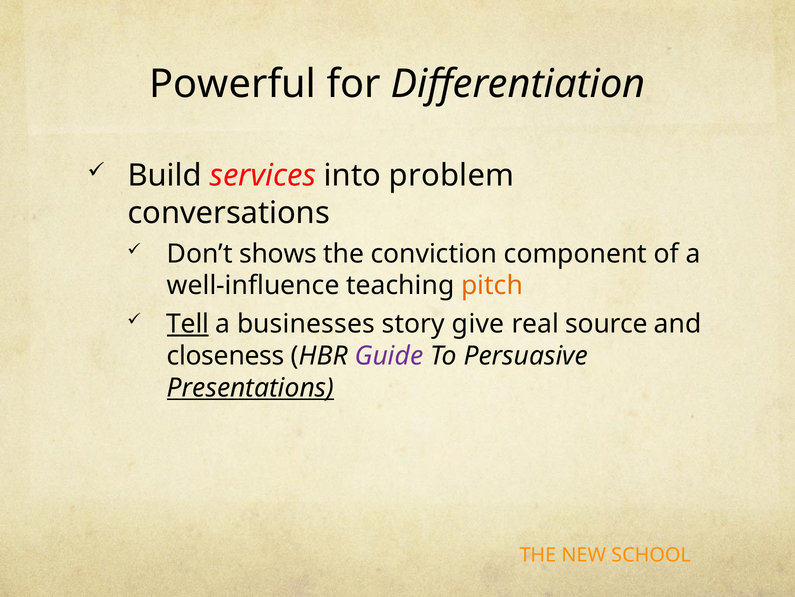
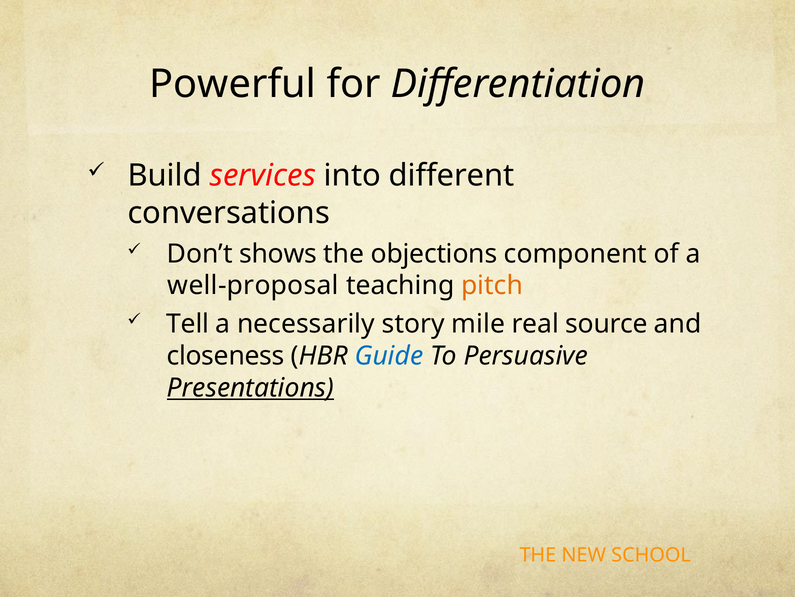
problem: problem -> different (452, 176)
conviction: conviction -> objections (434, 253)
well-influence: well-influence -> well-proposal (253, 285)
Tell underline: present -> none (188, 324)
businesses: businesses -> necessarily (306, 324)
give: give -> mile (478, 324)
Guide colour: purple -> blue (389, 356)
